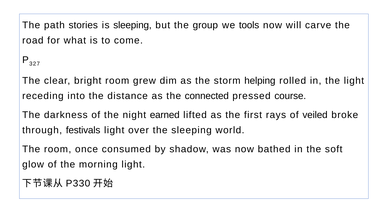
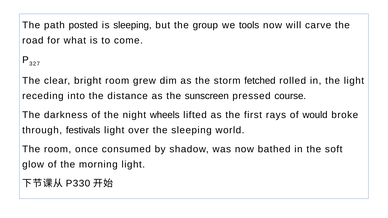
stories: stories -> posted (83, 25)
helping: helping -> fetched (260, 81)
connected: connected -> sunscreen (207, 96)
earned: earned -> wheels (165, 115)
veiled: veiled -> would (315, 115)
